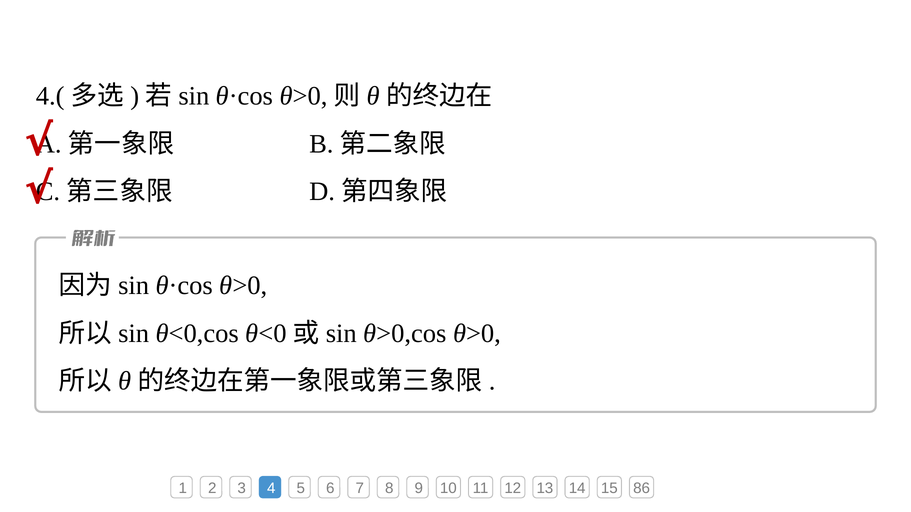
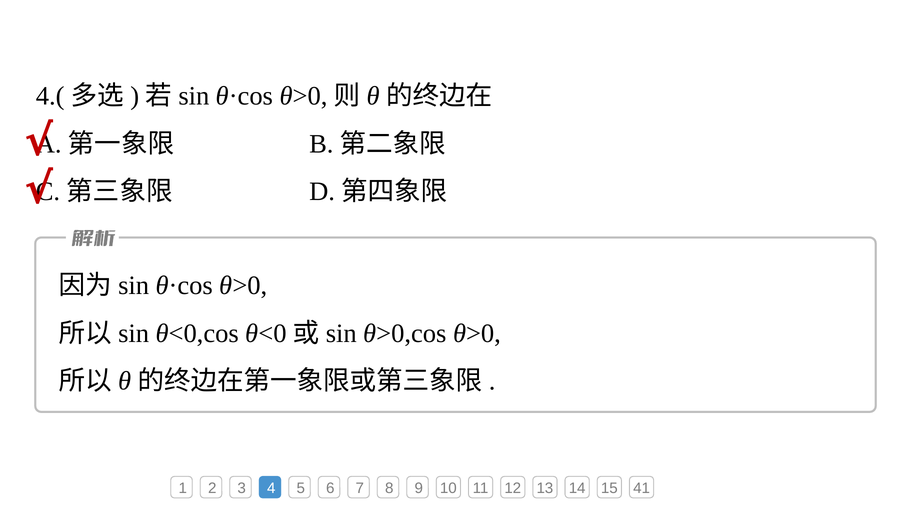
86: 86 -> 41 (642, 489)
